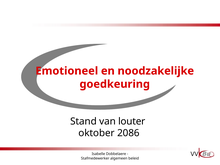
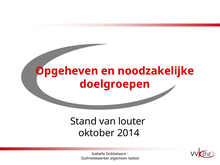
Emotioneel: Emotioneel -> Opgeheven (67, 71)
goedkeuring: goedkeuring -> doelgroepen (115, 84)
2086: 2086 -> 2014 (128, 133)
